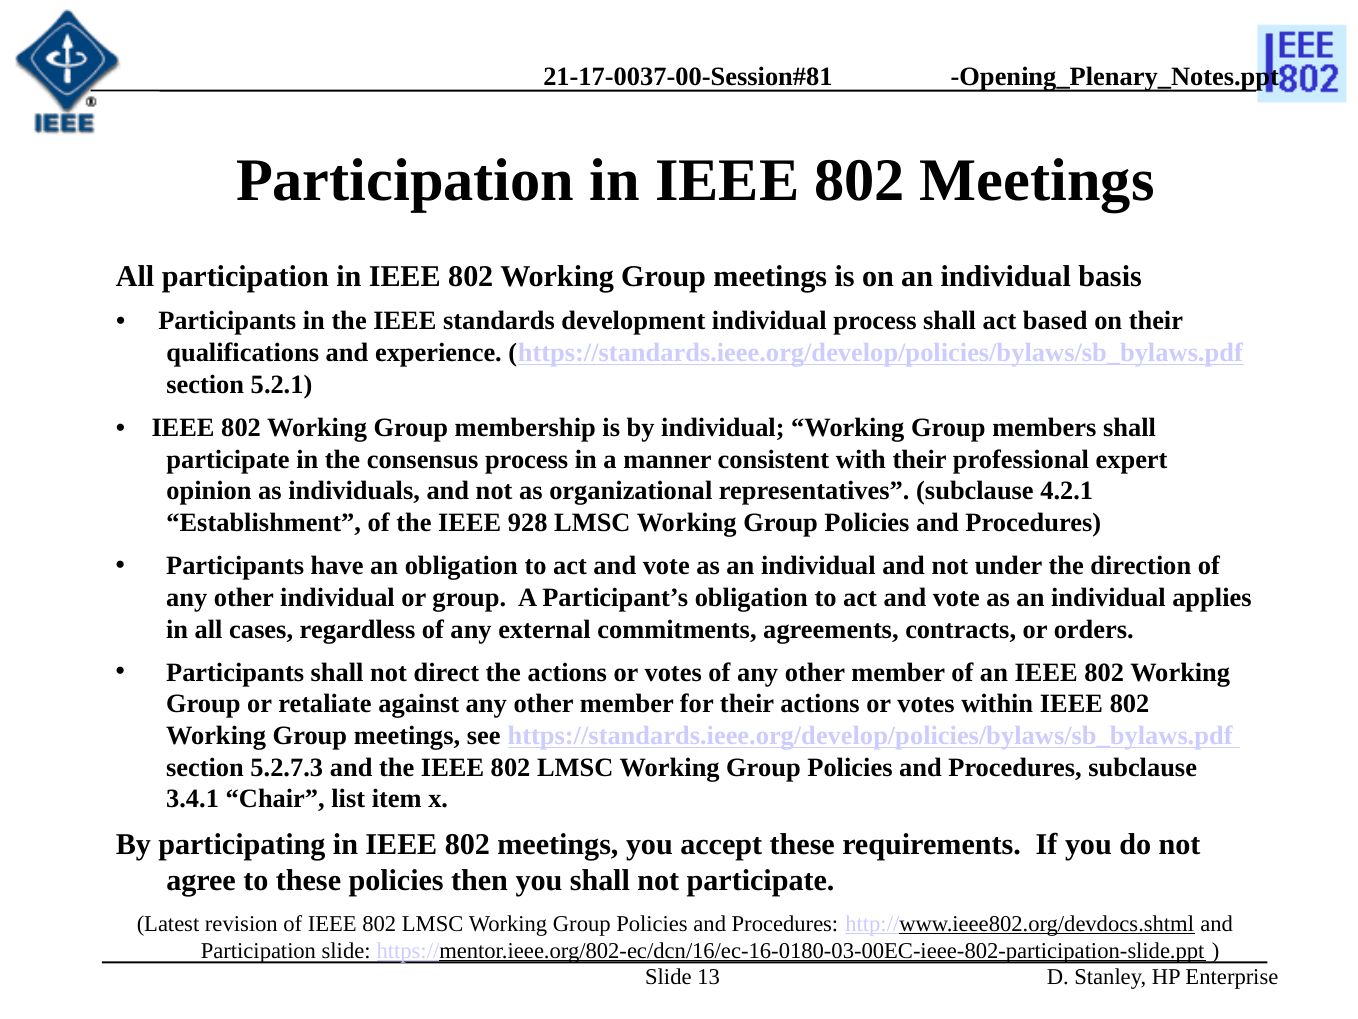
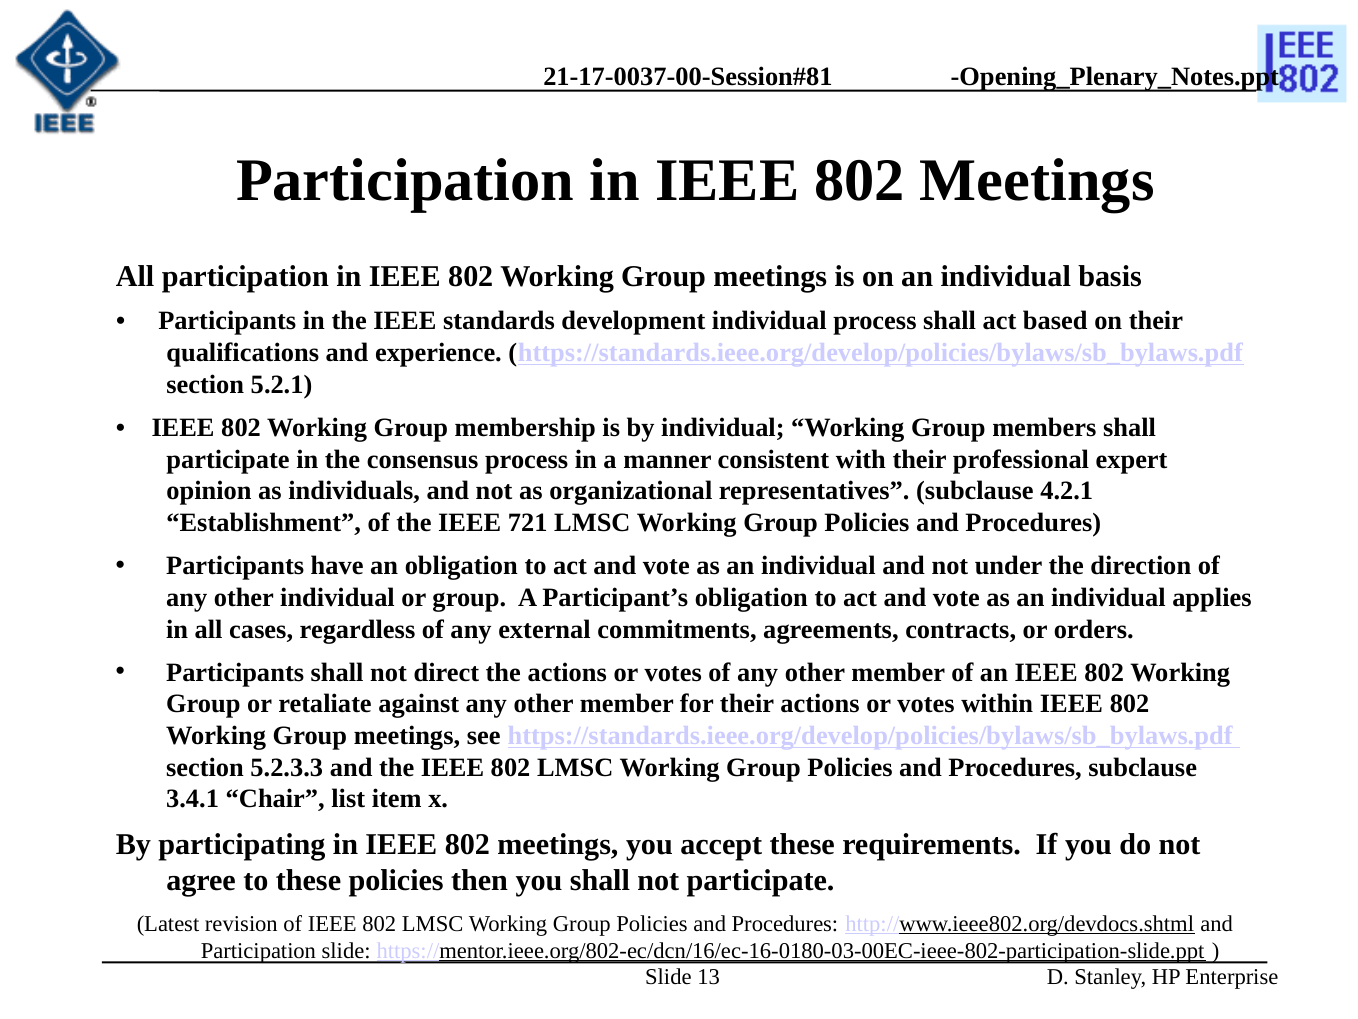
928: 928 -> 721 (528, 523)
5.2.7.3: 5.2.7.3 -> 5.2.3.3 (287, 767)
